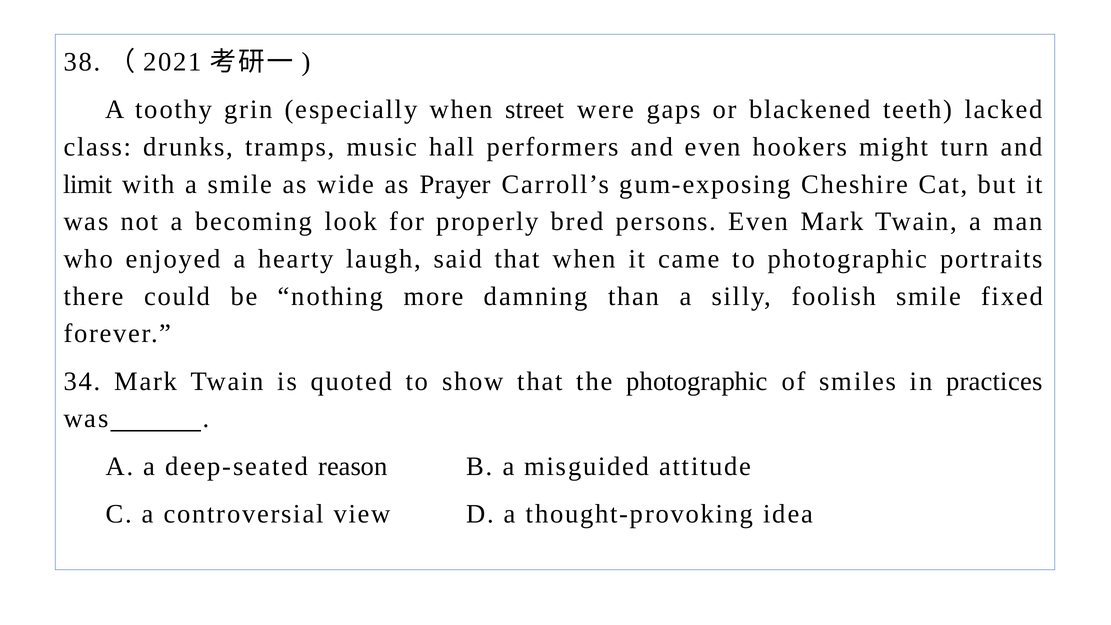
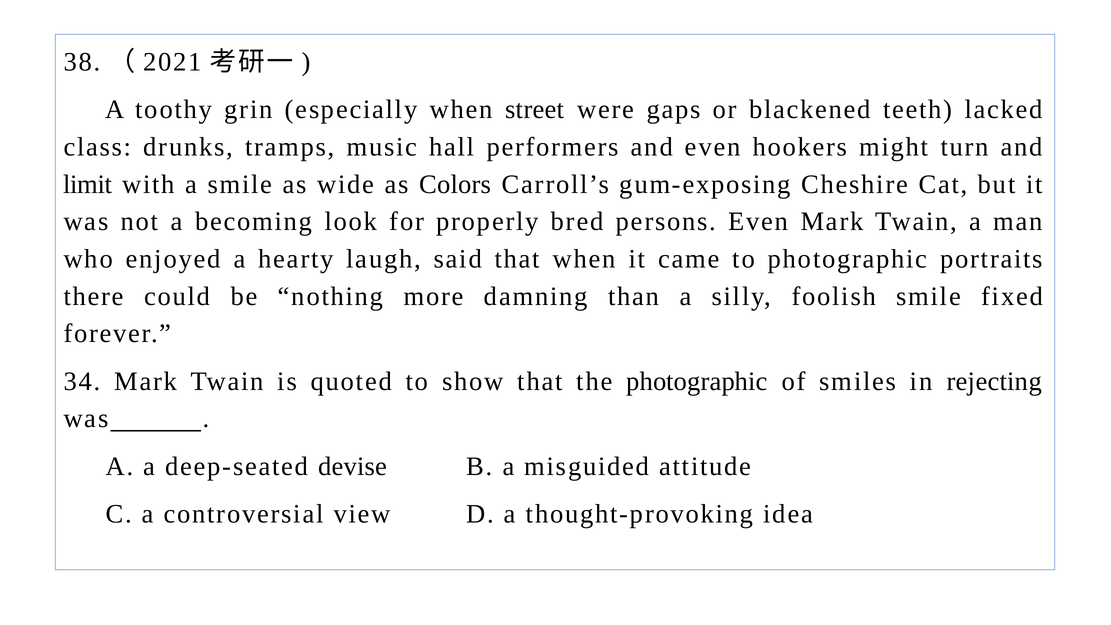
Prayer: Prayer -> Colors (455, 184)
practices: practices -> rejecting (994, 381)
reason: reason -> devise (353, 466)
